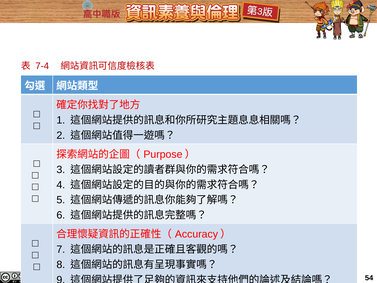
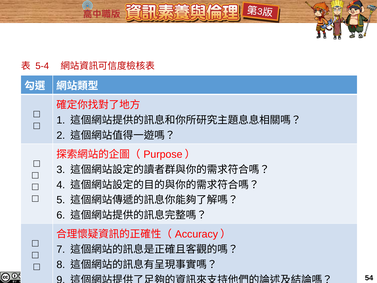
7-4: 7-4 -> 5-4 (42, 66)
